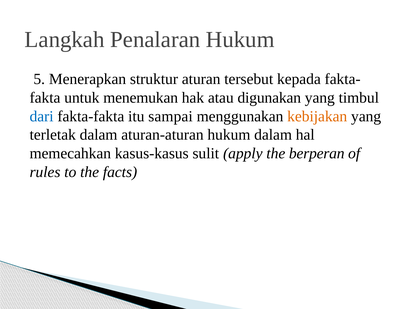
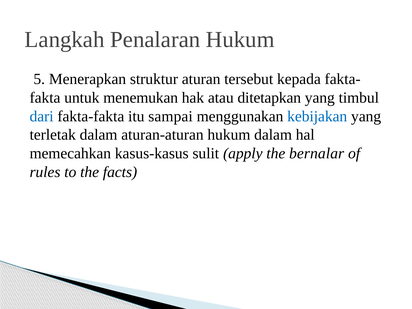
digunakan: digunakan -> ditetapkan (269, 98)
kebijakan colour: orange -> blue (317, 116)
berperan: berperan -> bernalar (317, 153)
